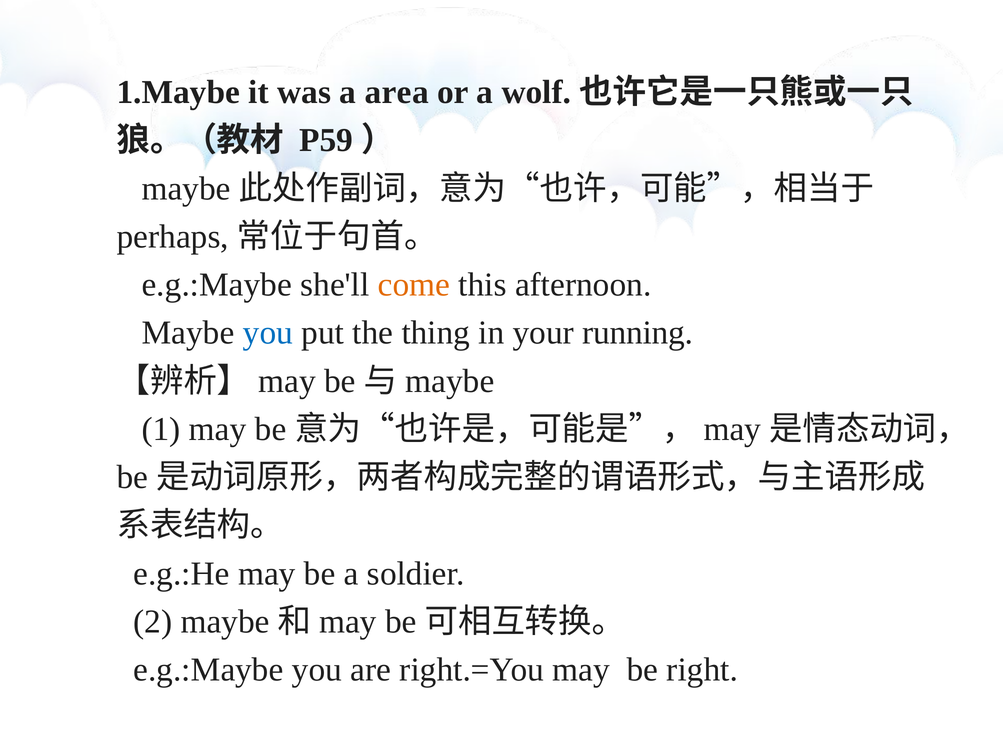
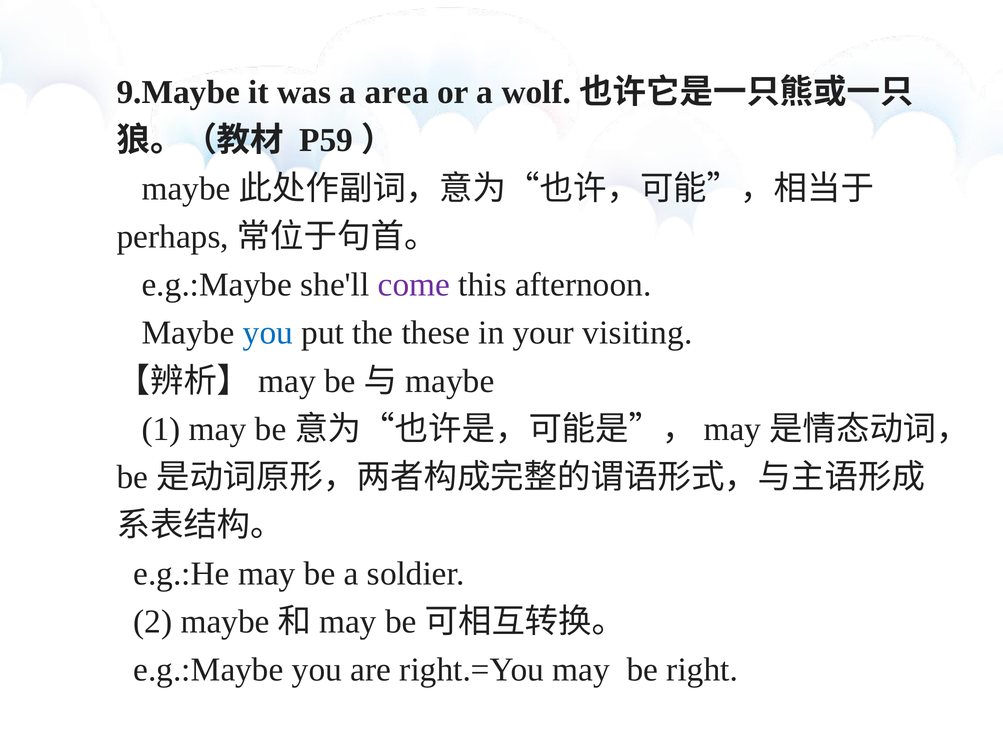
1.Maybe: 1.Maybe -> 9.Maybe (178, 92)
come colour: orange -> purple (414, 285)
thing: thing -> these (436, 333)
running: running -> visiting (638, 333)
